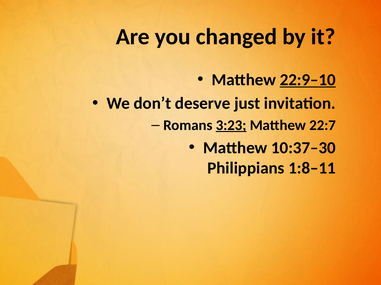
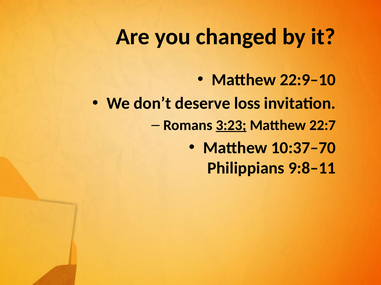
22:9–10 underline: present -> none (308, 80)
just: just -> loss (247, 104)
10:37–30: 10:37–30 -> 10:37–70 (303, 148)
1:8–11: 1:8–11 -> 9:8–11 (312, 168)
